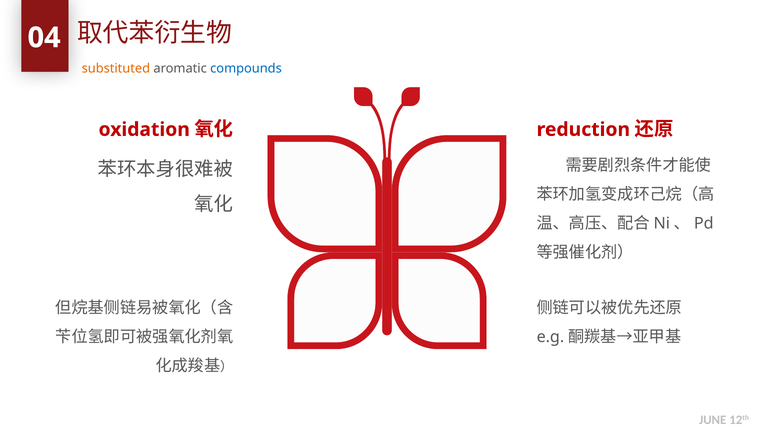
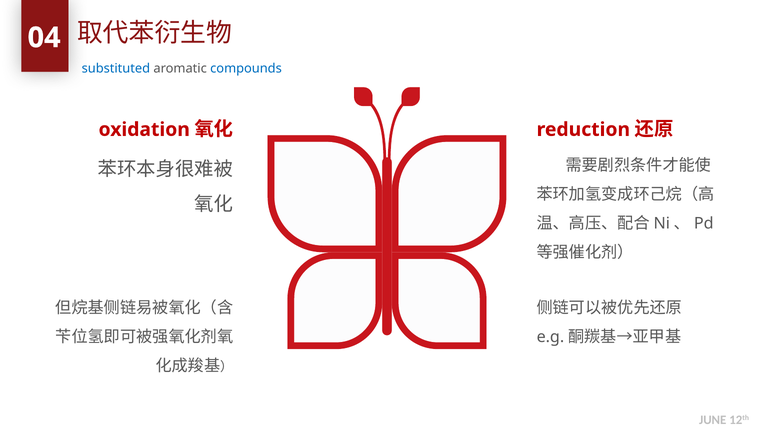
substituted colour: orange -> blue (116, 69)
